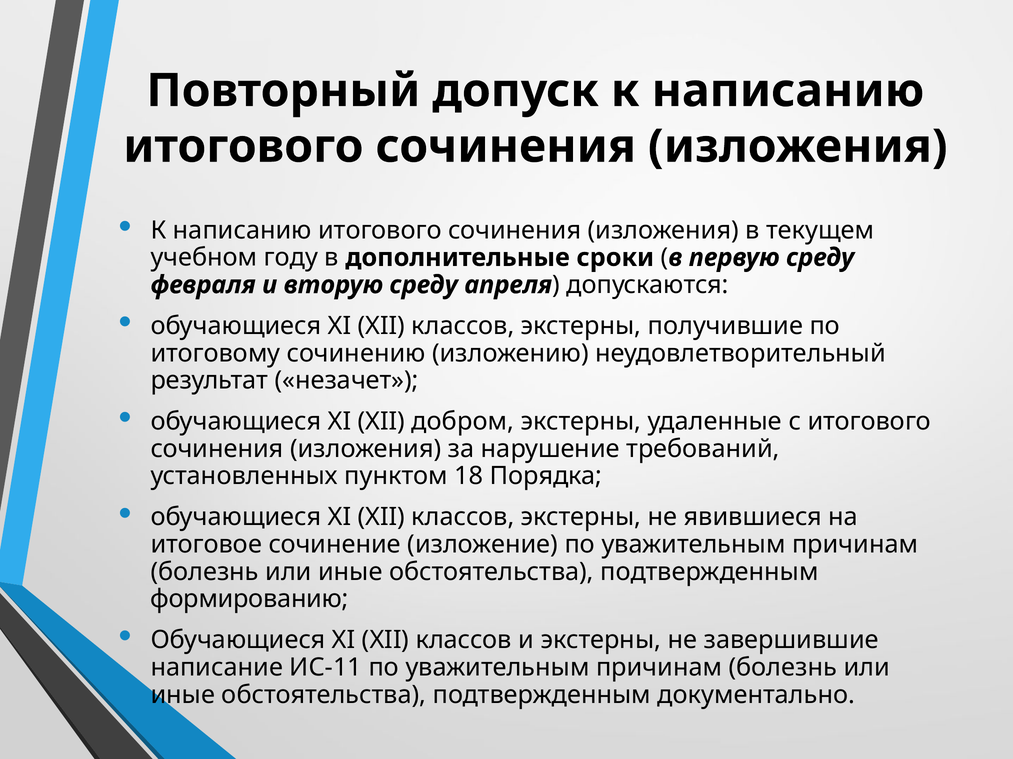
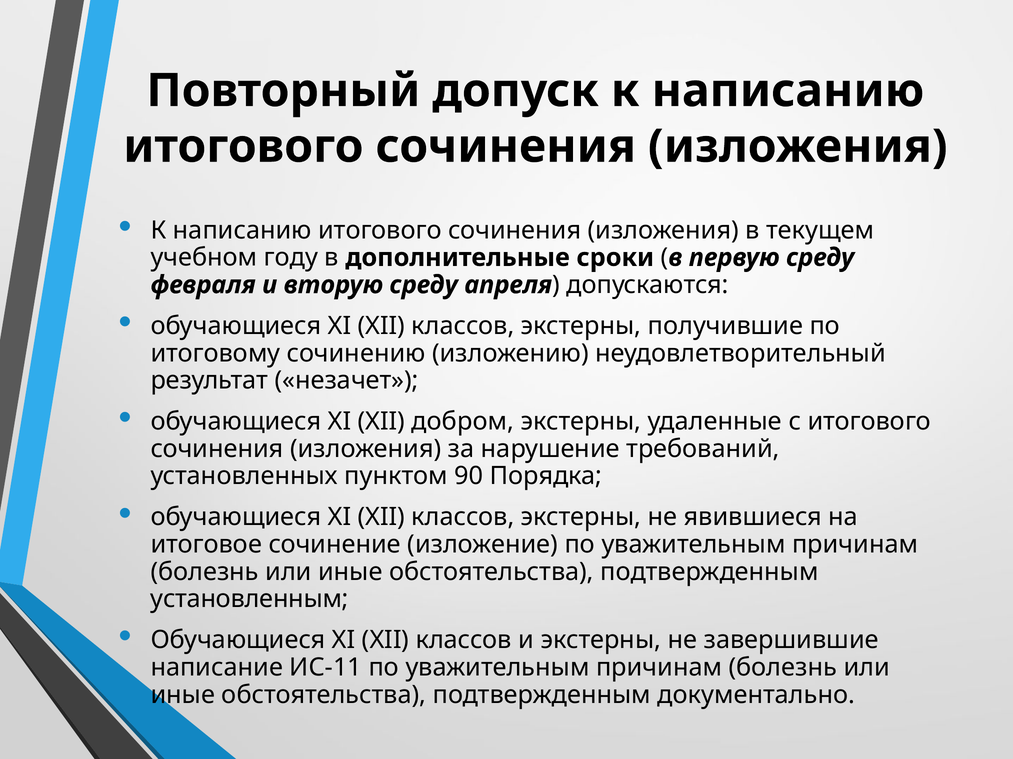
18: 18 -> 90 (469, 477)
формированию: формированию -> установленным (249, 600)
